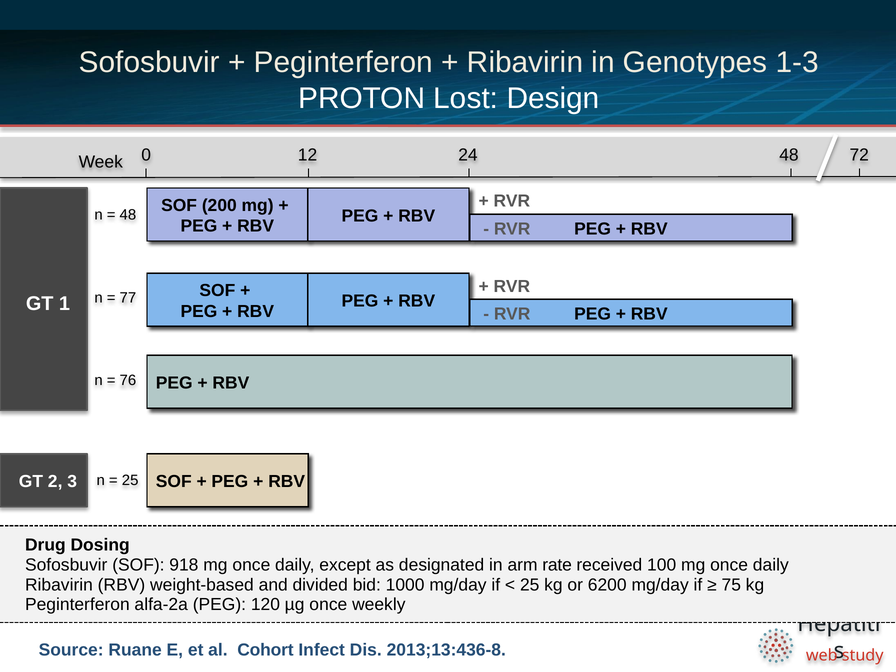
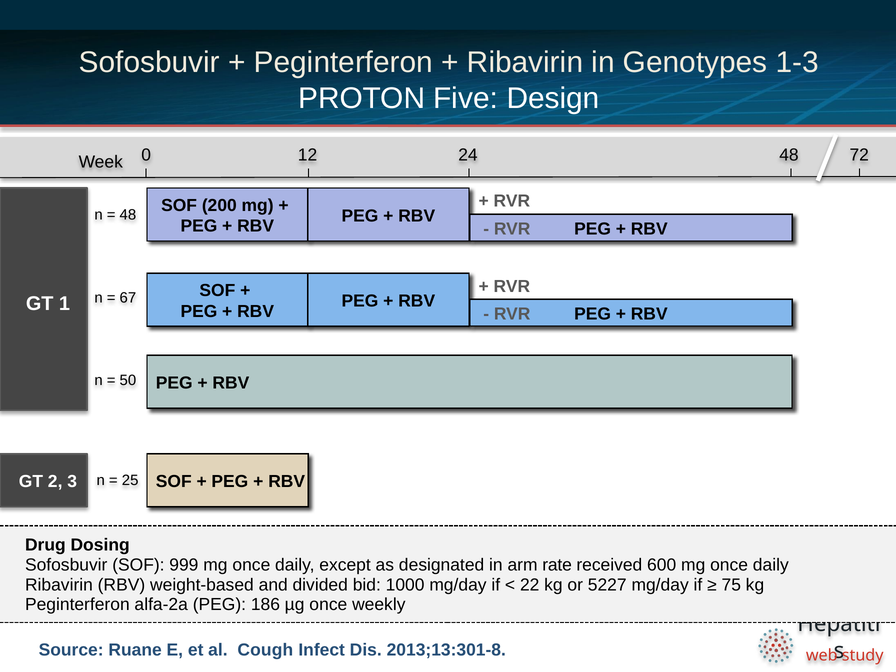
Lost: Lost -> Five (466, 98)
77: 77 -> 67 (128, 298)
76: 76 -> 50 (128, 380)
918: 918 -> 999 (184, 565)
100: 100 -> 600 (662, 565)
25: 25 -> 22 (530, 585)
6200: 6200 -> 5227 (607, 585)
120: 120 -> 186 (265, 605)
Cohort: Cohort -> Cough (265, 650)
2013;13:436-8: 2013;13:436-8 -> 2013;13:301-8 (446, 650)
